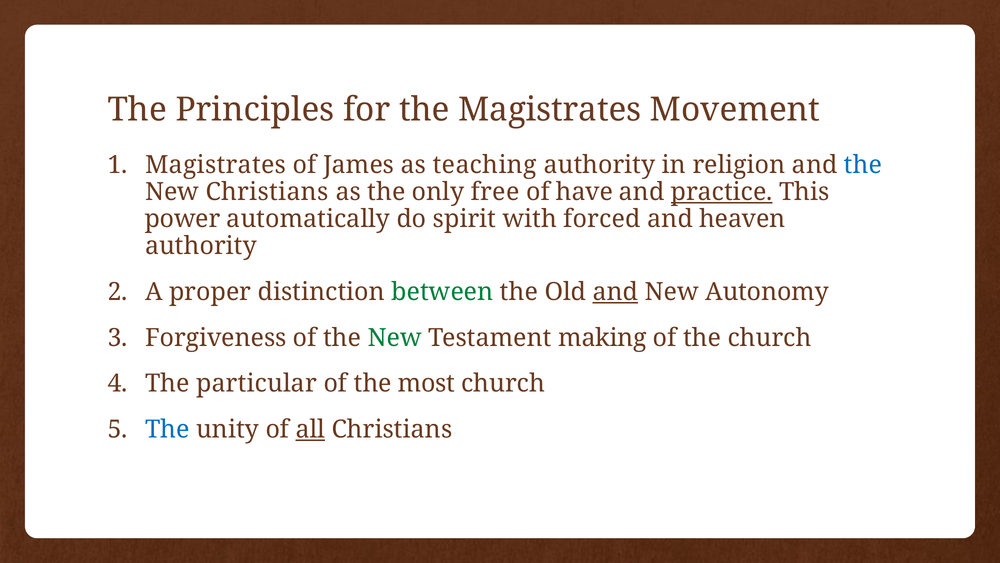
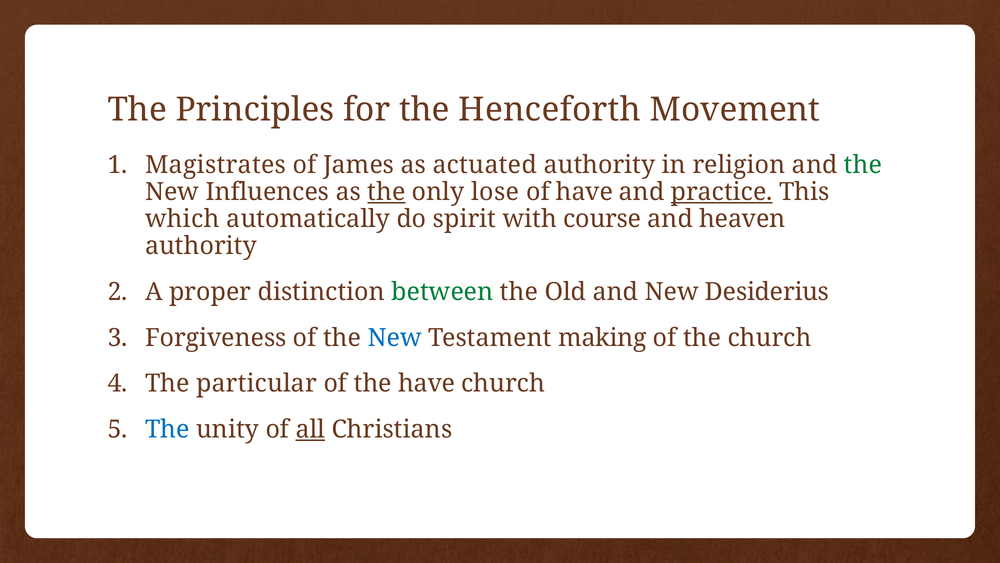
the Magistrates: Magistrates -> Henceforth (550, 110)
teaching: teaching -> actuated (485, 165)
the colour: blue -> green (863, 165)
New Christians: Christians -> Influences (267, 192)
the underline: none -> present (386, 192)
free: free -> lose (495, 192)
power: power -> which (182, 219)
forced: forced -> course (602, 219)
and underline: present -> none (615, 292)
Autonomy: Autonomy -> Desiderius (767, 292)
New colour: green -> blue (395, 338)
the most: most -> have (427, 383)
